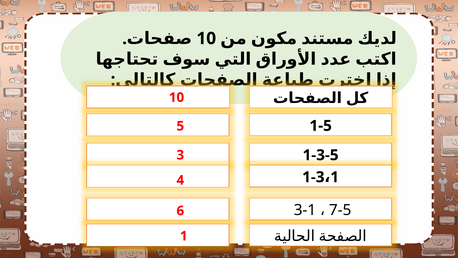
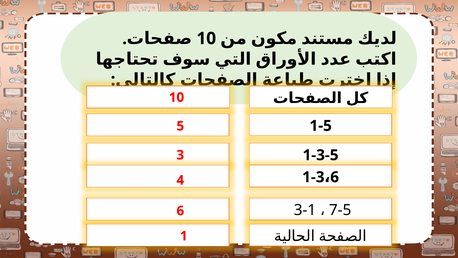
1: 1 -> 6 (335, 177)
